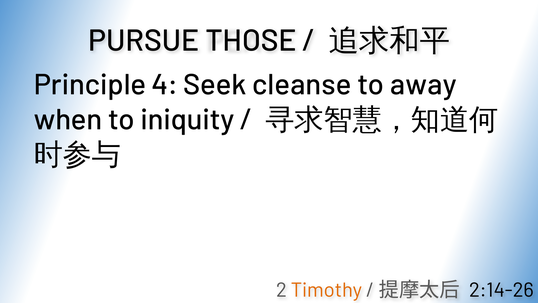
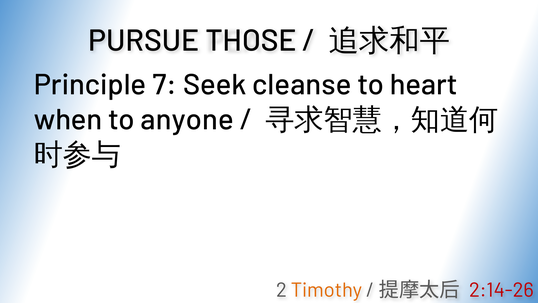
4: 4 -> 7 (165, 85)
away: away -> heart (424, 85)
iniquity: iniquity -> anyone (187, 120)
2:14-26 colour: black -> red (501, 290)
